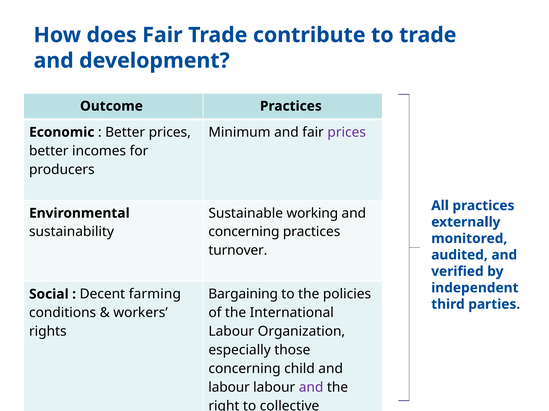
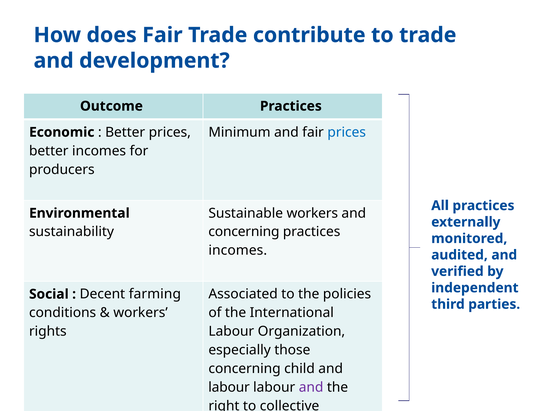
prices colour: purple -> blue (347, 132)
Sustainable working: working -> workers (312, 214)
turnover: turnover -> incomes (238, 251)
Bargaining: Bargaining -> Associated (243, 295)
